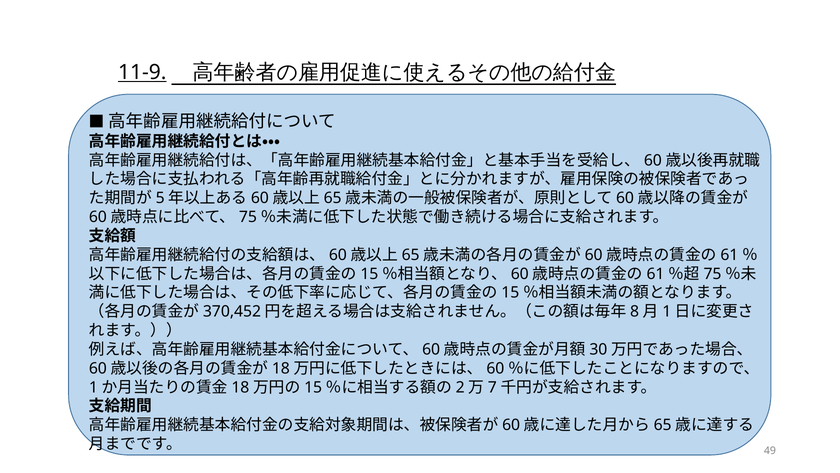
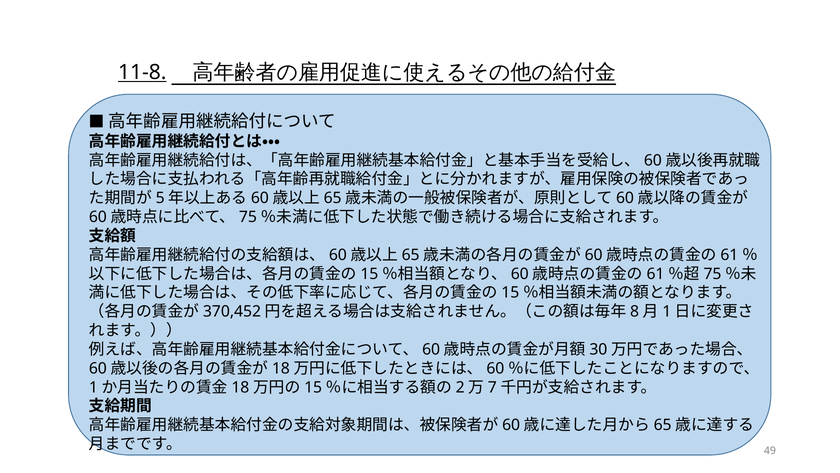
11-9: 11-9 -> 11-8 (142, 72)
